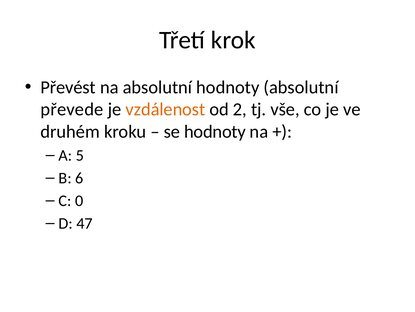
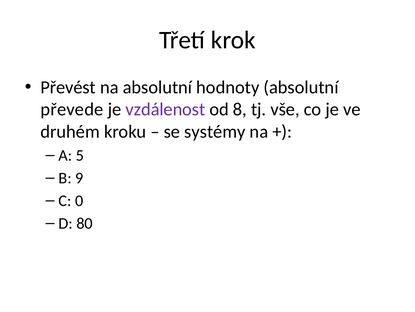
vzdálenost colour: orange -> purple (165, 109)
2: 2 -> 8 (240, 109)
se hodnoty: hodnoty -> systémy (215, 131)
6: 6 -> 9 (79, 178)
47: 47 -> 80 (85, 223)
